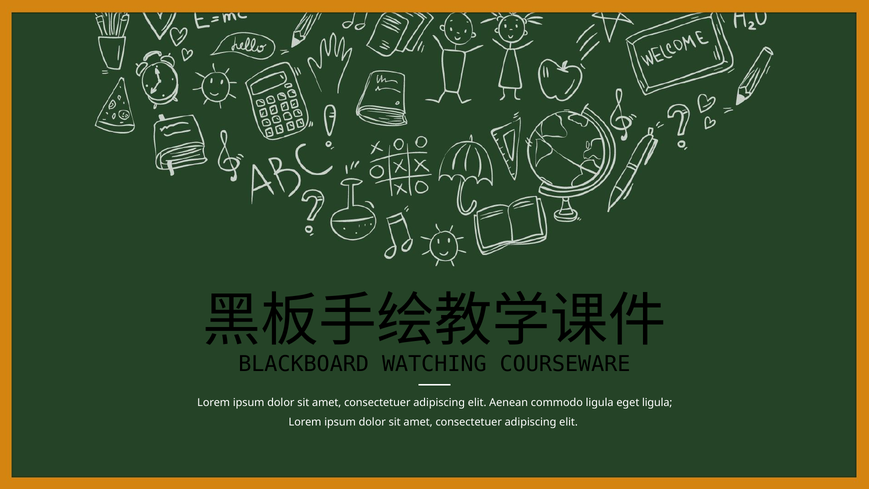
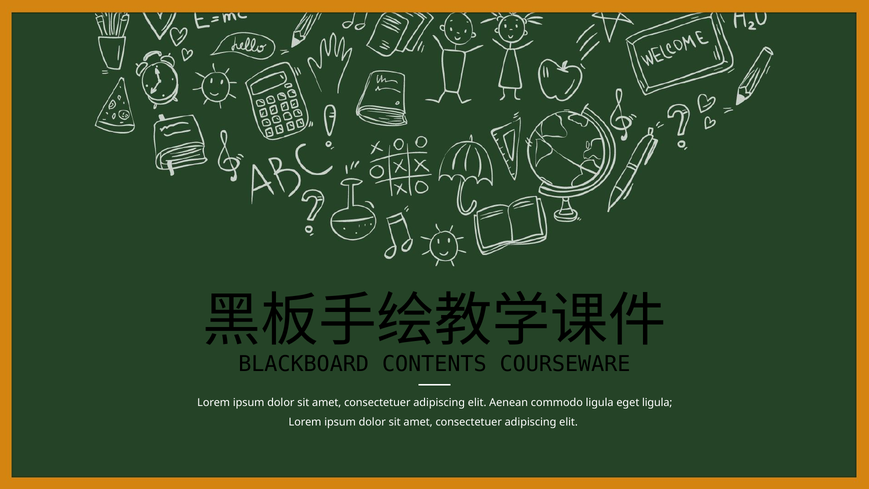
WATCHING: WATCHING -> CONTENTS (434, 364)
